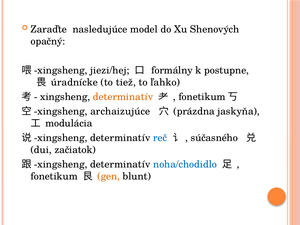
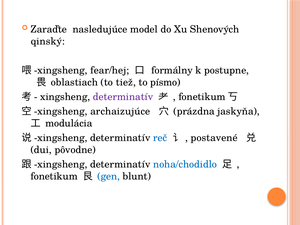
opačný: opačný -> qinský (48, 41)
jiezi/hej: jiezi/hej -> fear/hej (110, 70)
úradnícke: úradnícke -> oblastiach (74, 82)
ľahko: ľahko -> písmo (165, 82)
determinatív colour: orange -> purple (123, 97)
súčasného: súčasného -> postavené (214, 138)
začiatok: začiatok -> pôvodne (75, 150)
gen colour: orange -> blue (109, 176)
